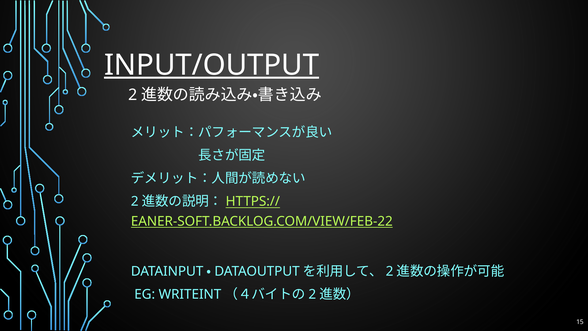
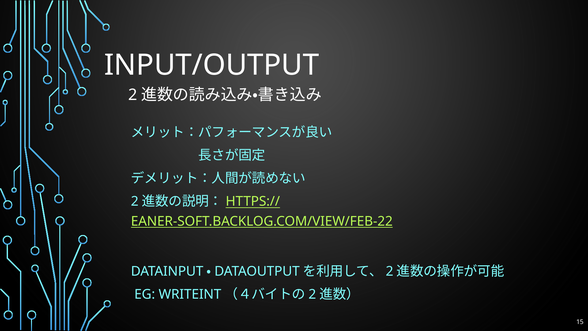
INPUT/OUTPUT underline: present -> none (212, 65)
